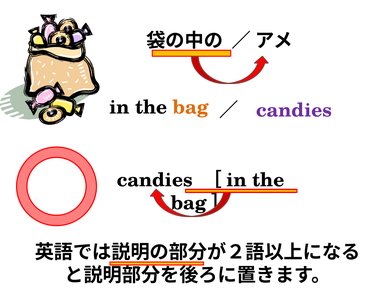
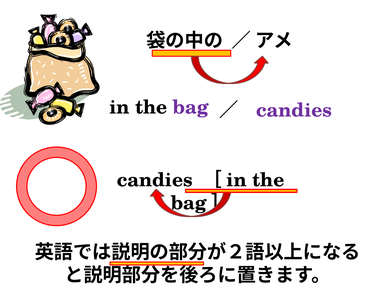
bag colour: orange -> purple (191, 107)
